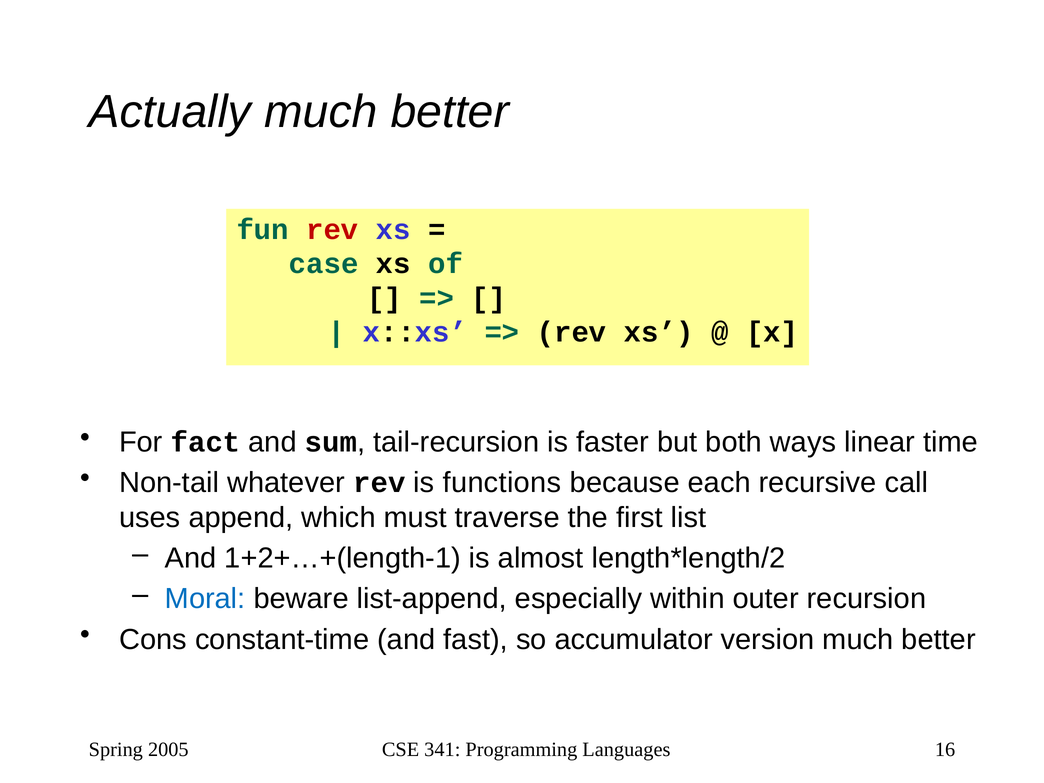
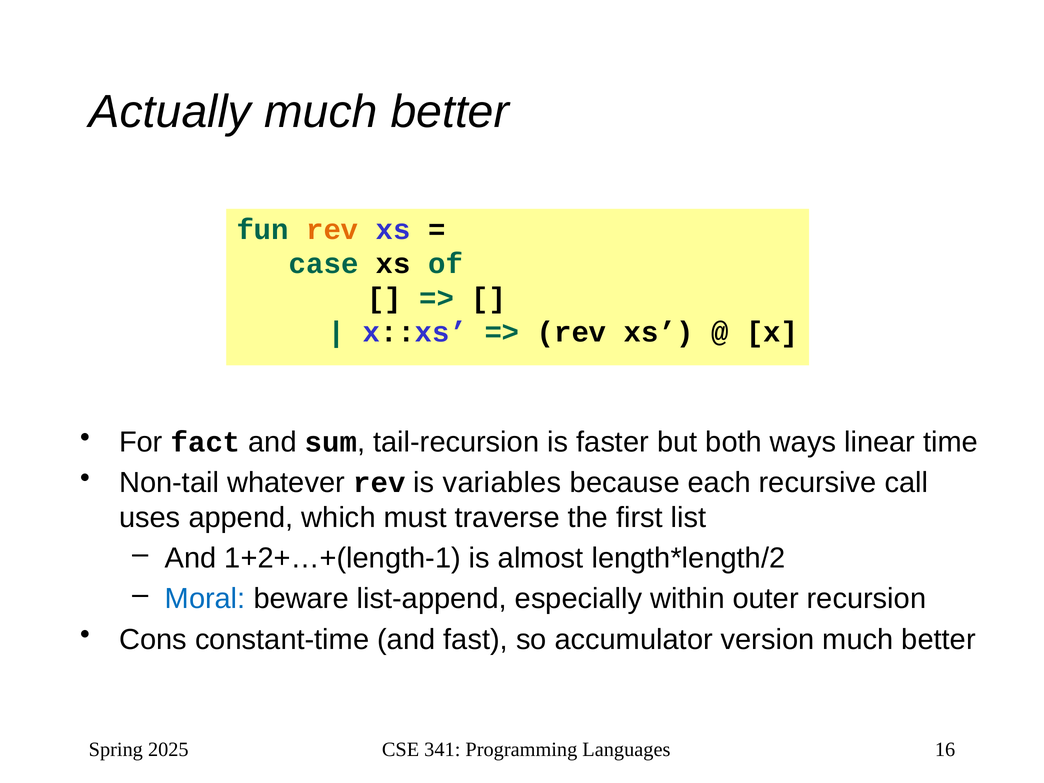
rev colour: red -> orange (332, 229)
functions: functions -> variables (502, 483)
2005: 2005 -> 2025 (168, 750)
